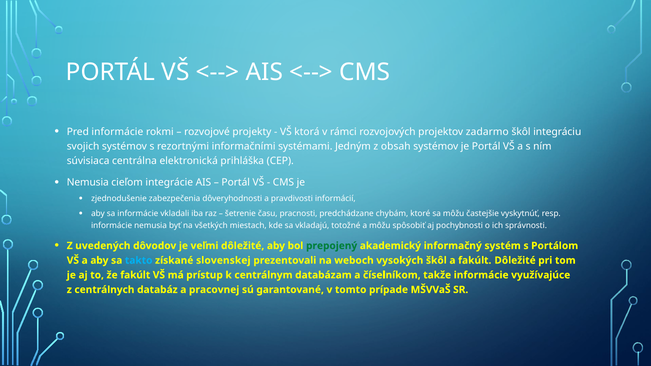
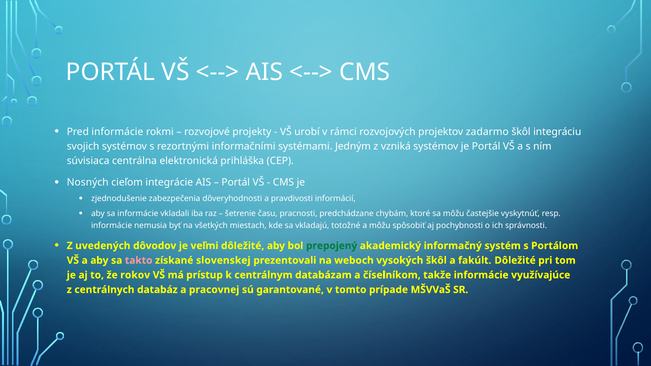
ktorá: ktorá -> urobí (307, 132)
obsah: obsah -> vzniká (396, 146)
Nemusia: Nemusia -> Nosných (88, 183)
takto colour: light blue -> pink (139, 261)
že fakúlt: fakúlt -> rokov (135, 275)
